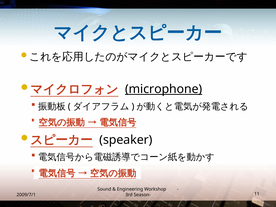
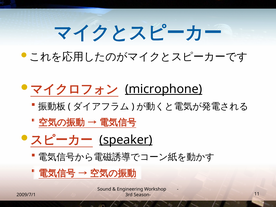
speaker underline: none -> present (126, 140)
